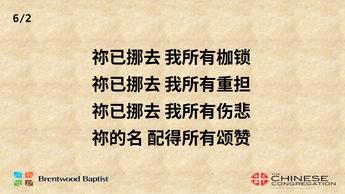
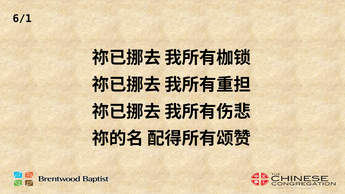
6/2: 6/2 -> 6/1 (22, 19)
